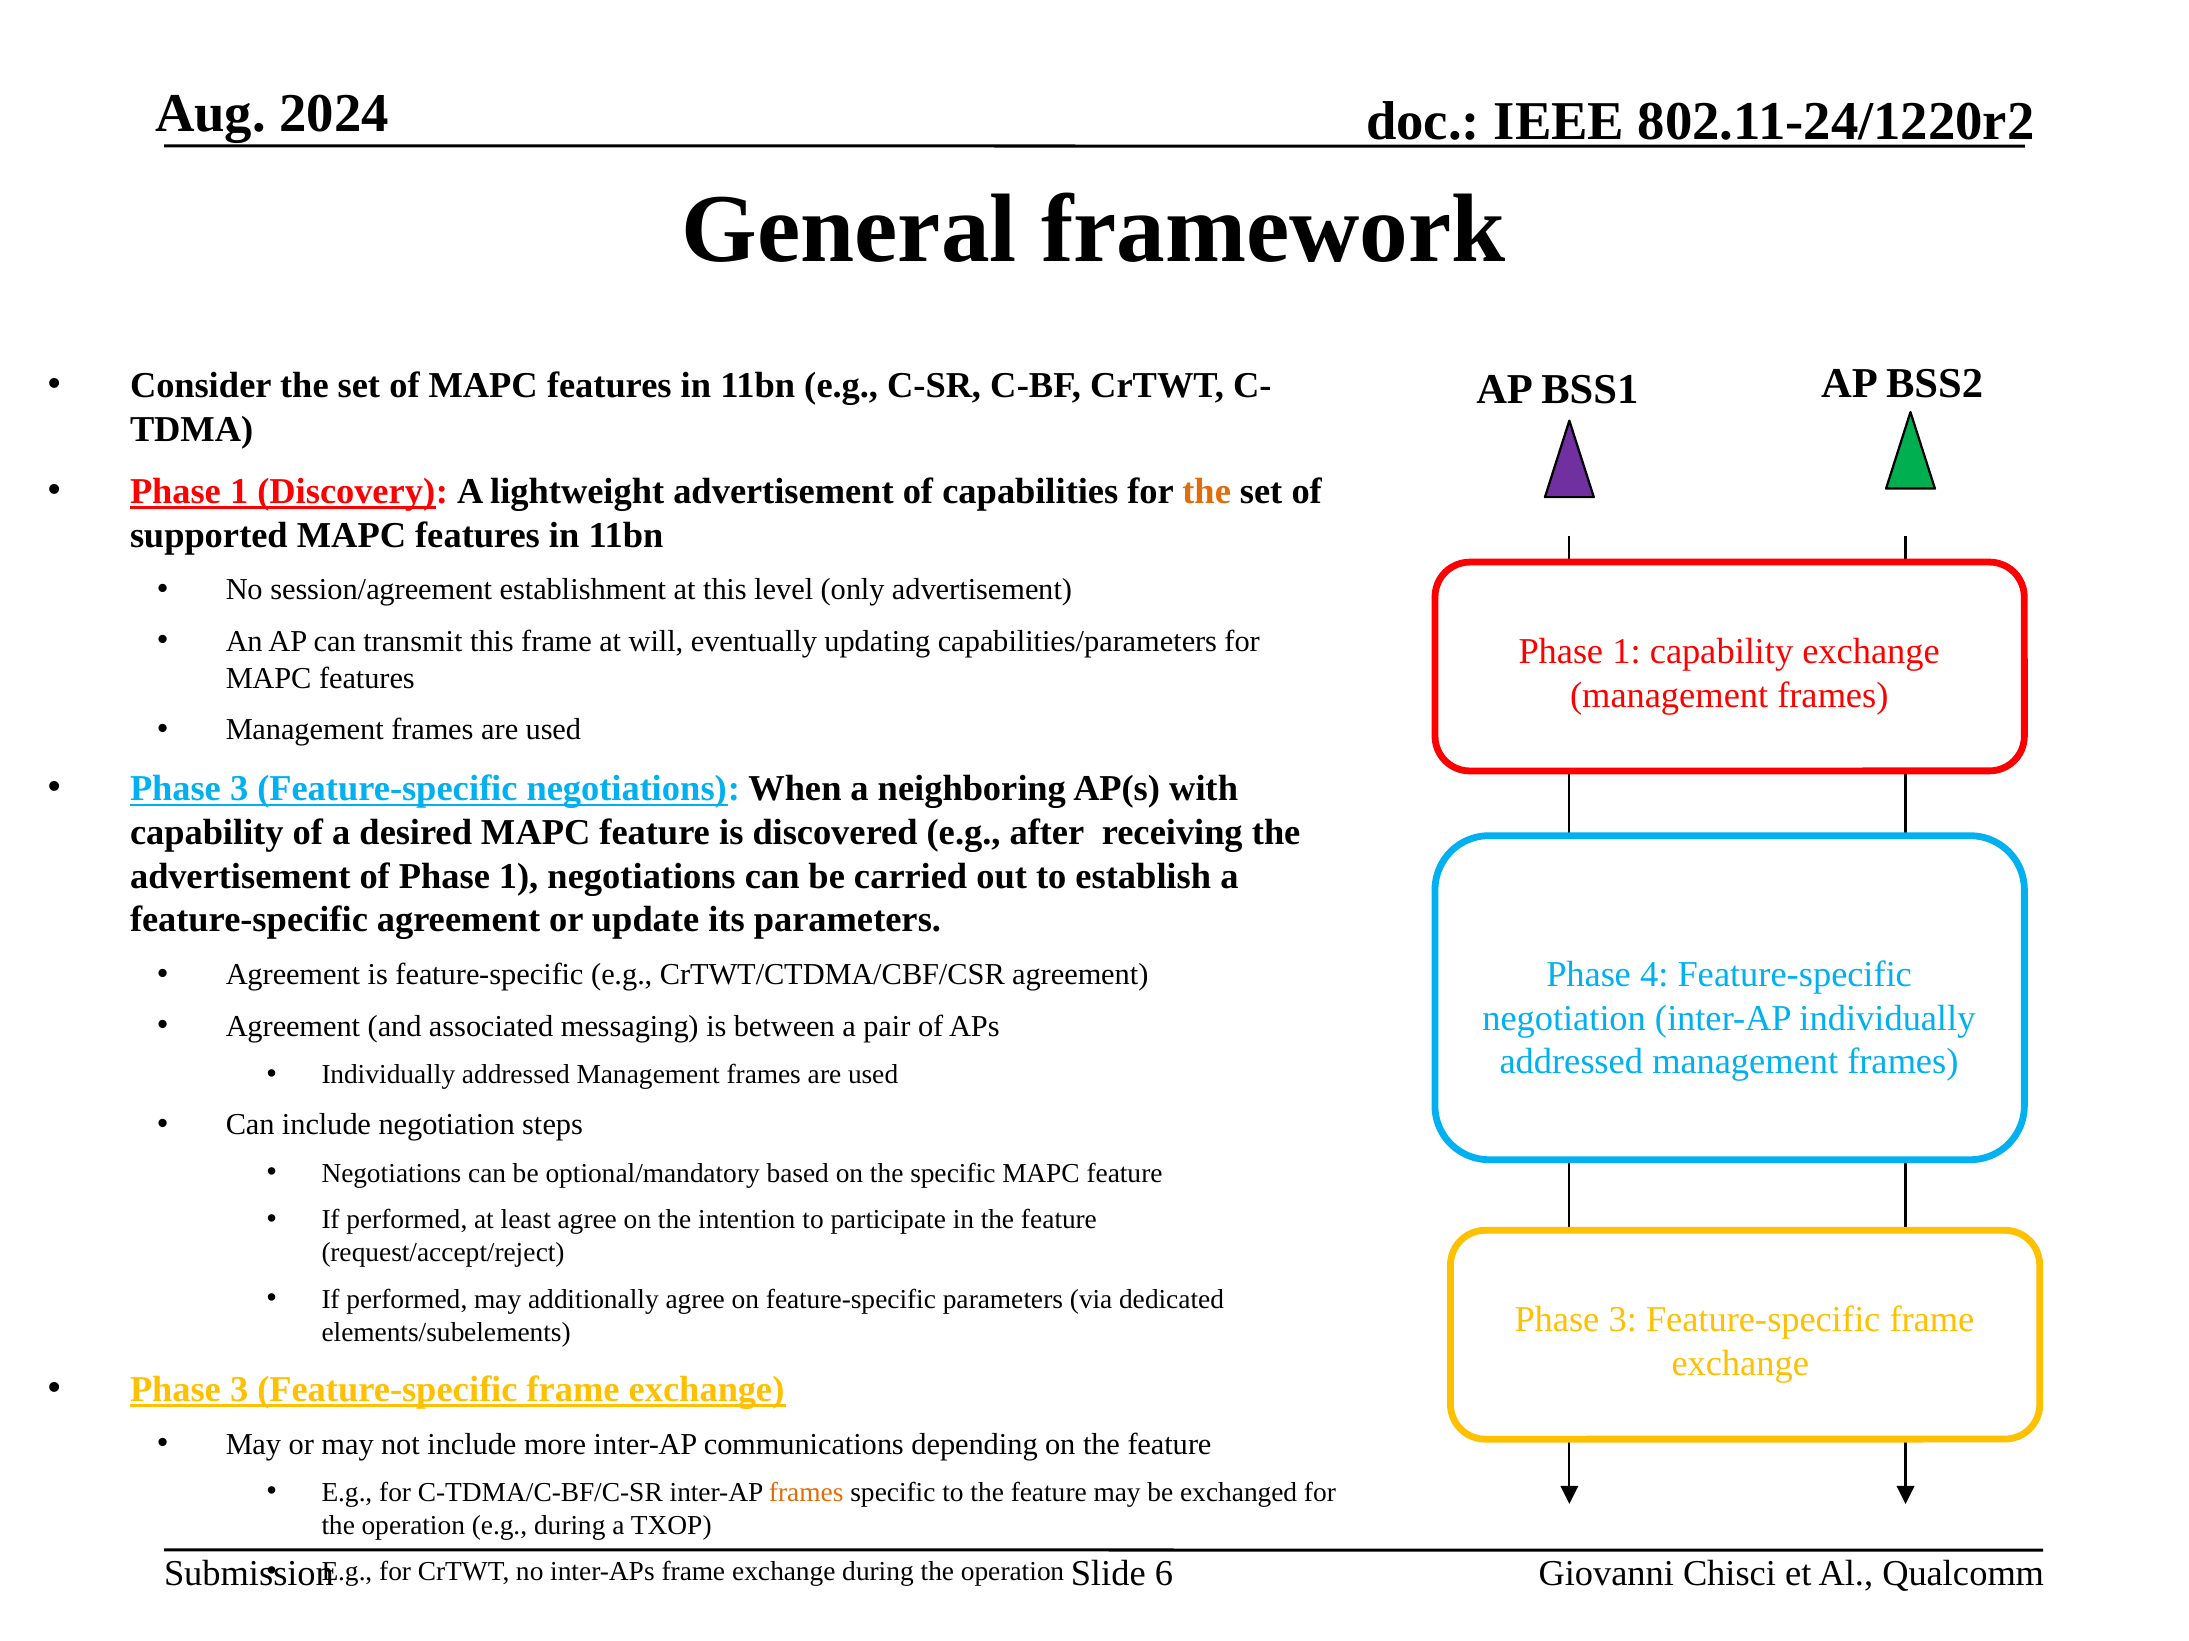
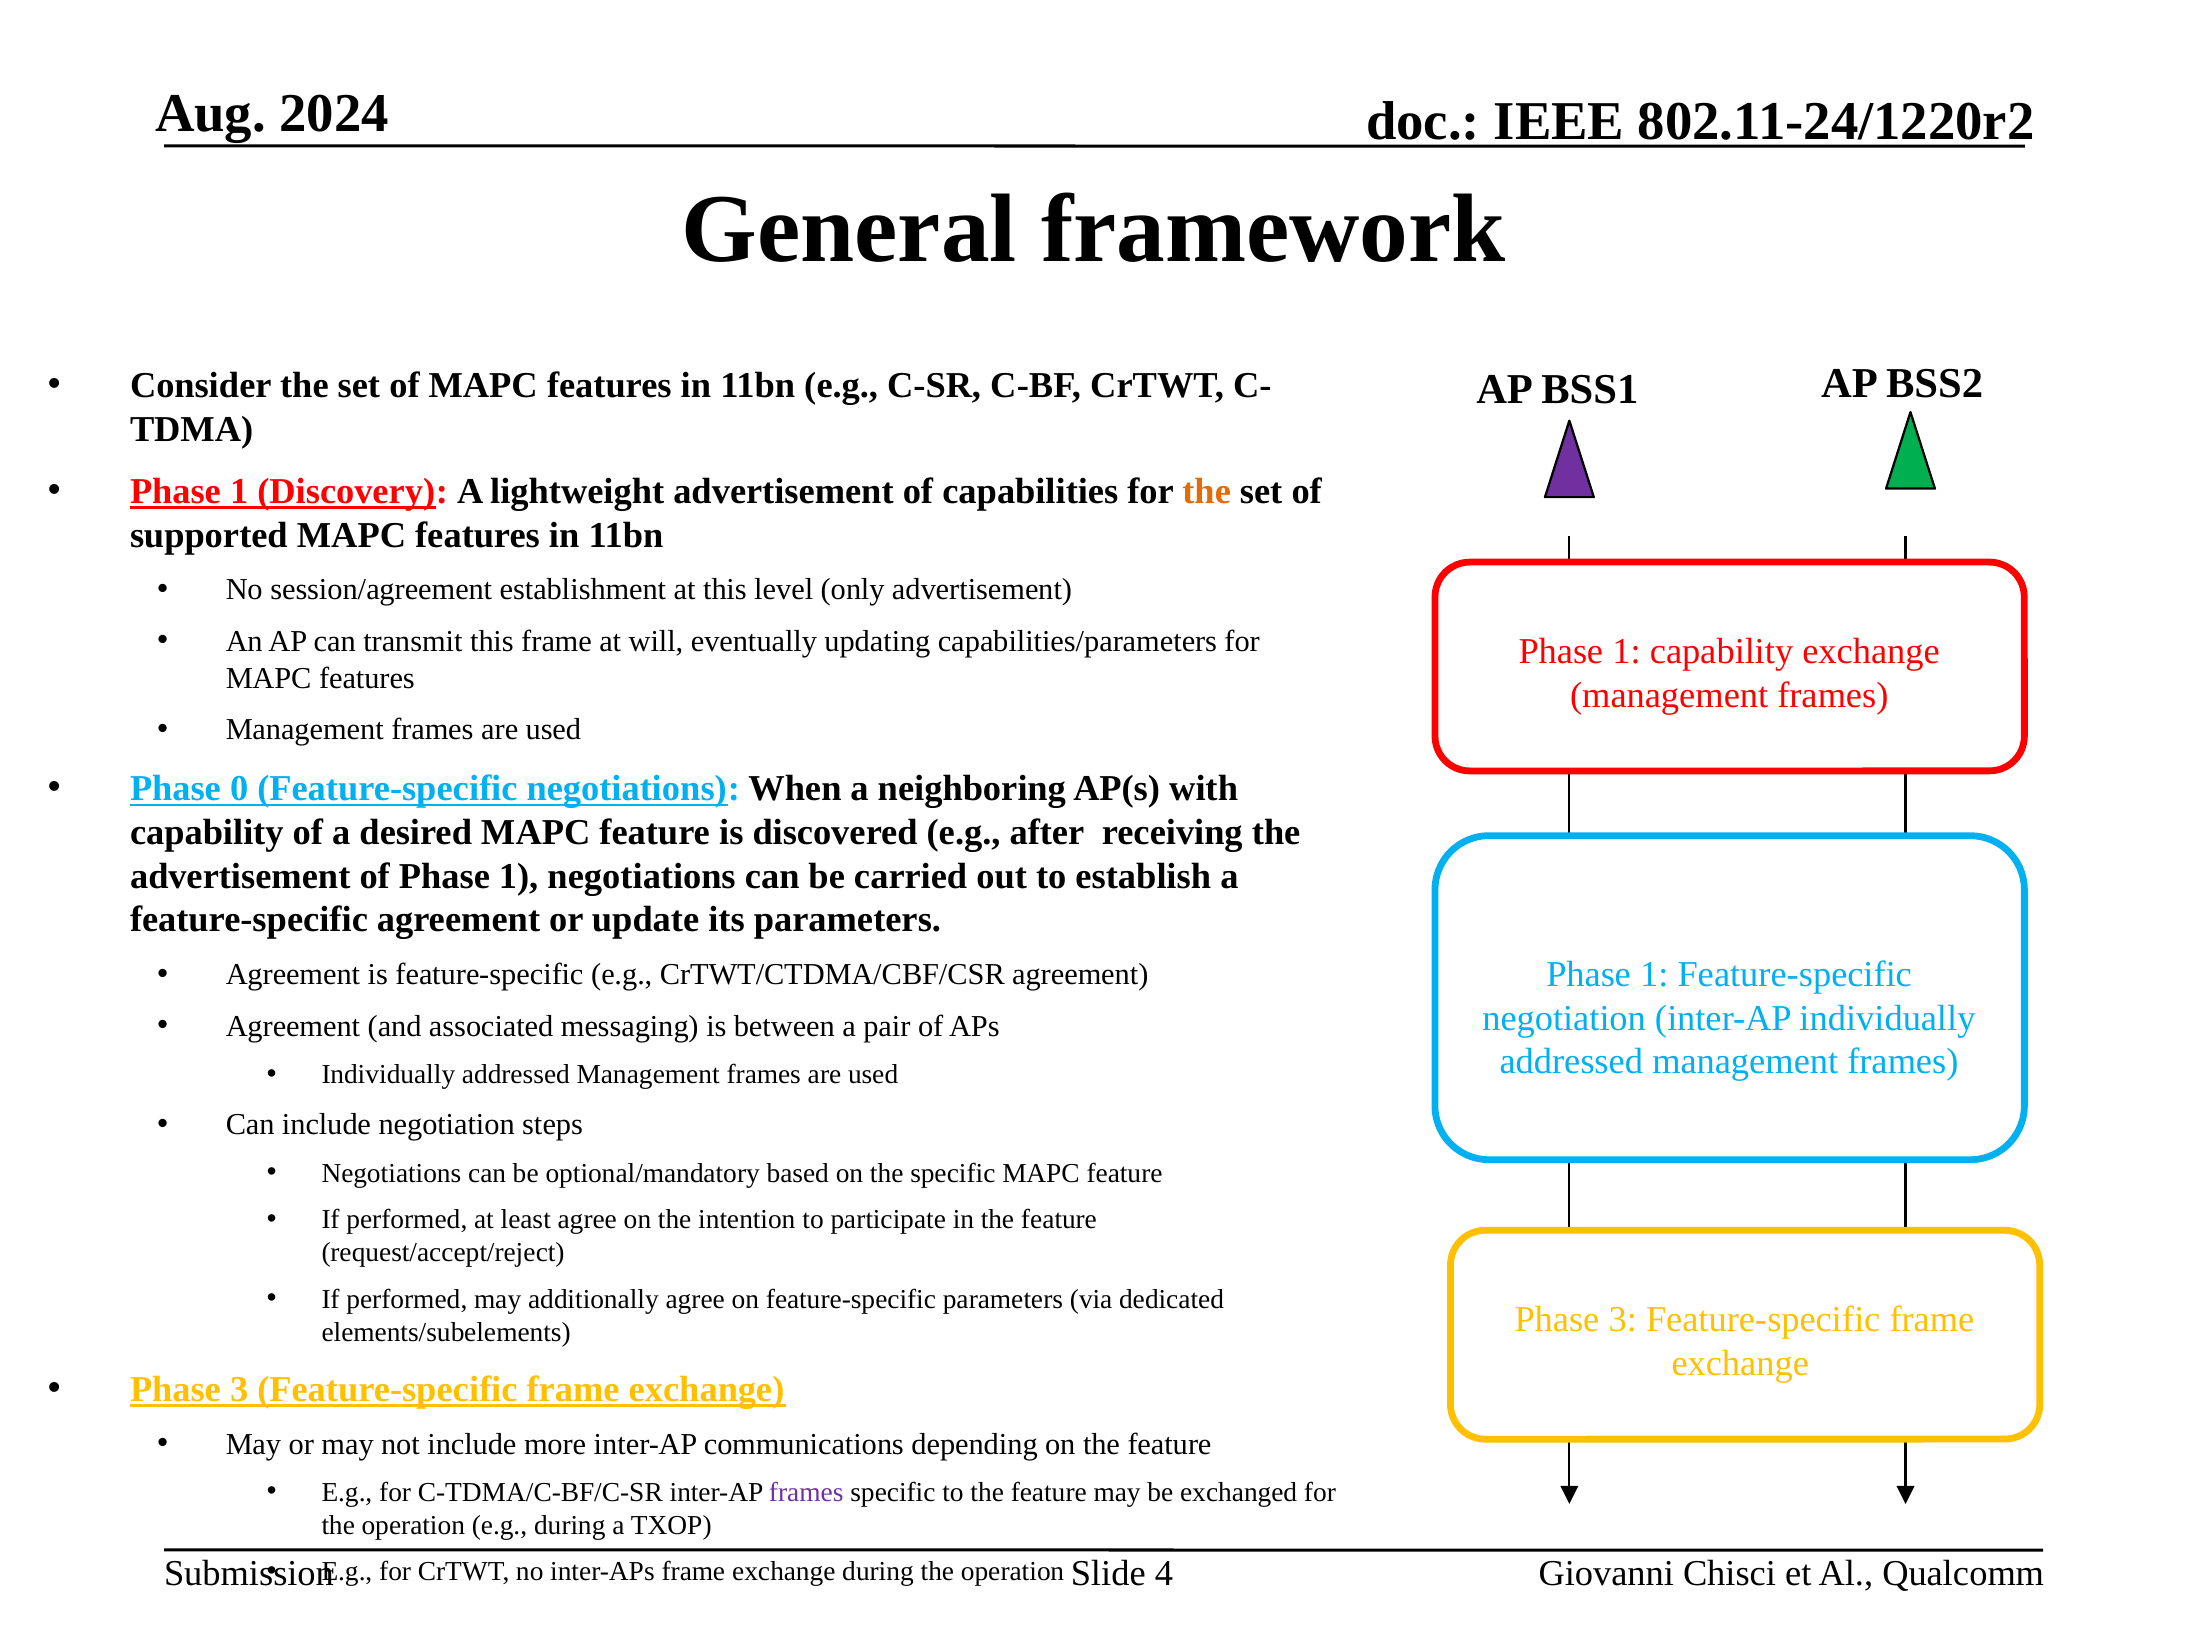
3: 3 -> 0 (239, 789)
4: 4 -> 1 (1654, 975)
frames colour: orange -> purple (806, 1493)
6: 6 -> 4 (1164, 1575)
